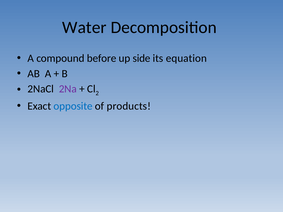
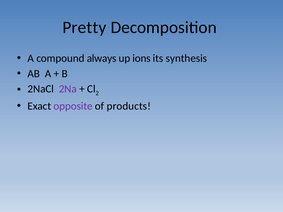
Water: Water -> Pretty (84, 27)
before: before -> always (102, 58)
side: side -> ions (142, 58)
equation: equation -> synthesis (186, 58)
opposite colour: blue -> purple (73, 106)
